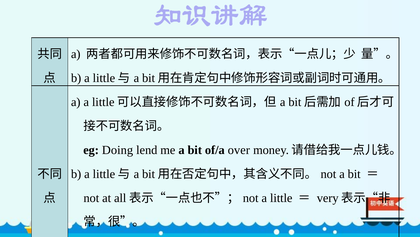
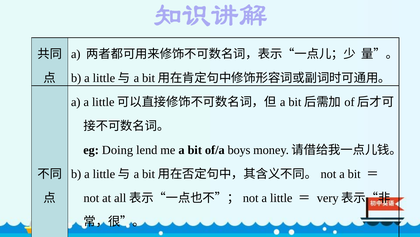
over: over -> boys (239, 150)
